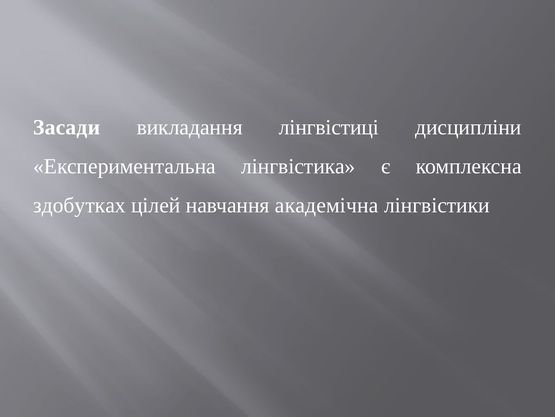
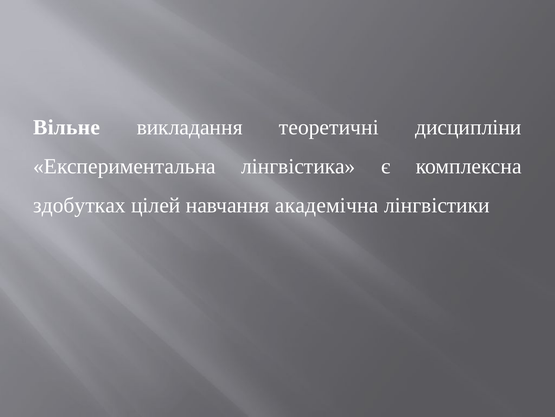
Засади: Засади -> Вільне (67, 127)
лінгвістиці: лінгвістиці -> теоретичні (329, 127)
